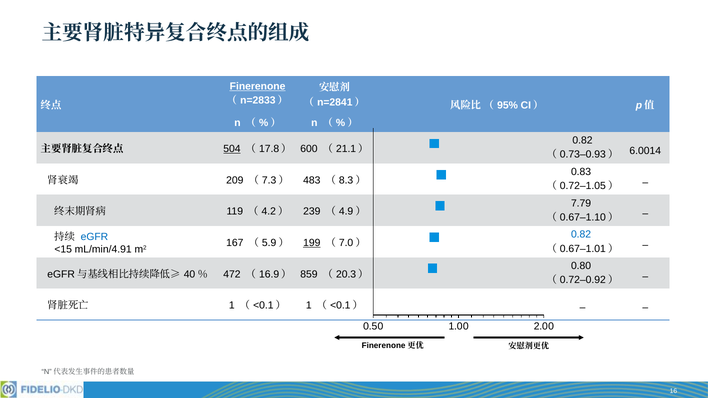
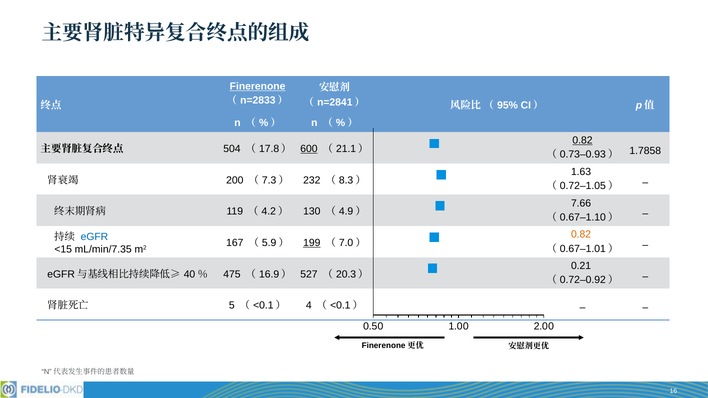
0.82 underline: none -> present (583, 141)
504 underline: present -> none (232, 149)
600 underline: none -> present (309, 149)
6.0014: 6.0014 -> 1.7858 (645, 151)
0.83: 0.83 -> 1.63 (581, 172)
209: 209 -> 200 (235, 180)
483: 483 -> 232 (312, 180)
7.79: 7.79 -> 7.66 (581, 203)
239: 239 -> 130 (312, 212)
0.82 colour: blue -> orange (581, 235)
mL/min/4.91: mL/min/4.91 -> mL/min/7.35 (103, 249)
0.80: 0.80 -> 0.21 (581, 266)
472: 472 -> 475 (232, 274)
859: 859 -> 527 (309, 274)
1: 1 -> 5 (232, 306)
1: 1 -> 4 (309, 306)
